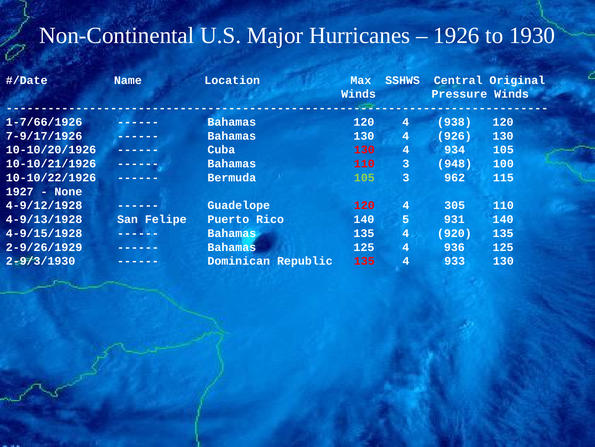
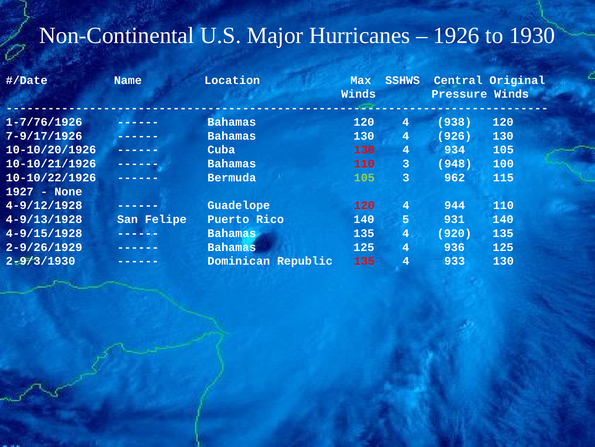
1-7/66/1926: 1-7/66/1926 -> 1-7/76/1926 (44, 122)
305: 305 -> 944 (455, 205)
